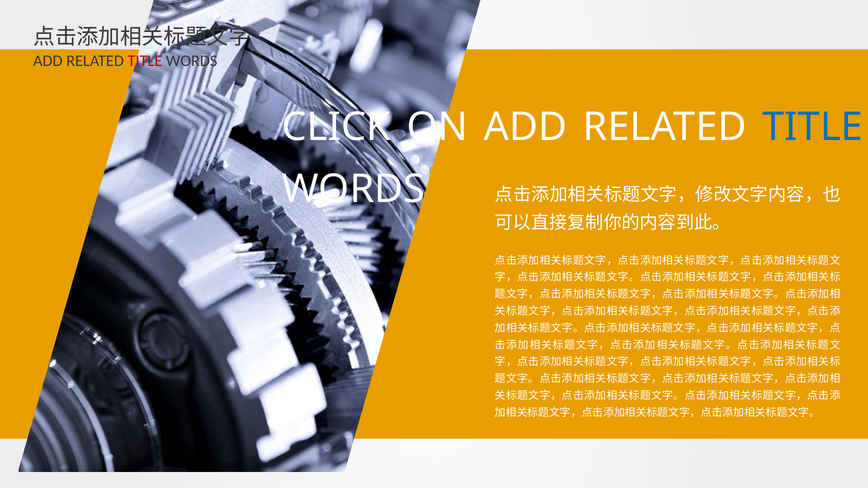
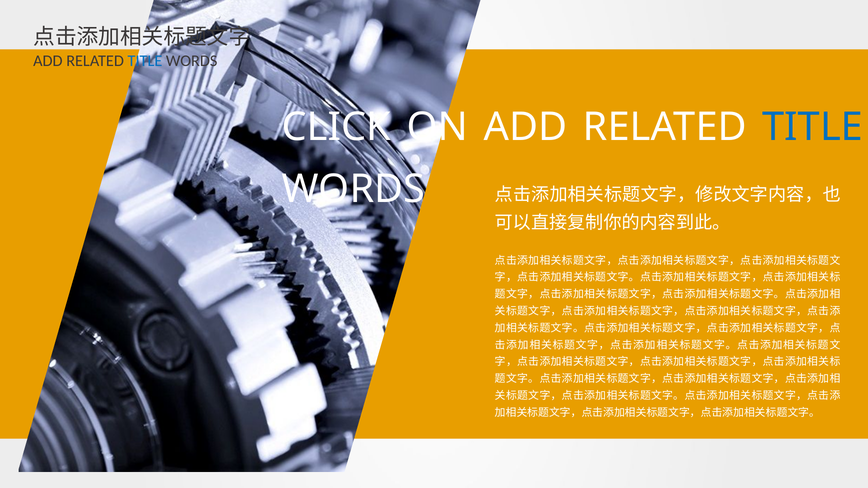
TITLE colour: red -> blue (145, 61)
